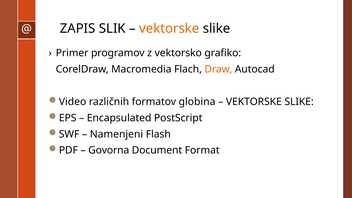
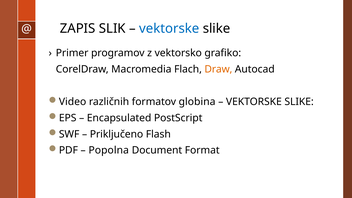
vektorske colour: orange -> blue (169, 29)
Namenjeni: Namenjeni -> Priključeno (117, 134)
Govorna: Govorna -> Popolna (109, 150)
